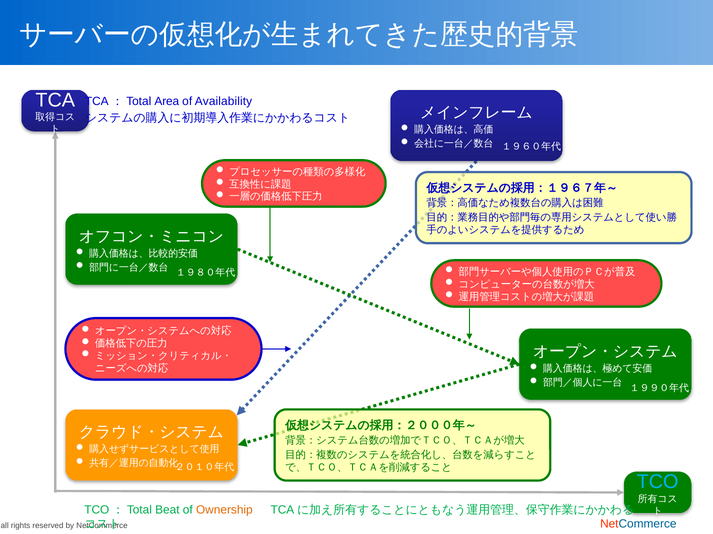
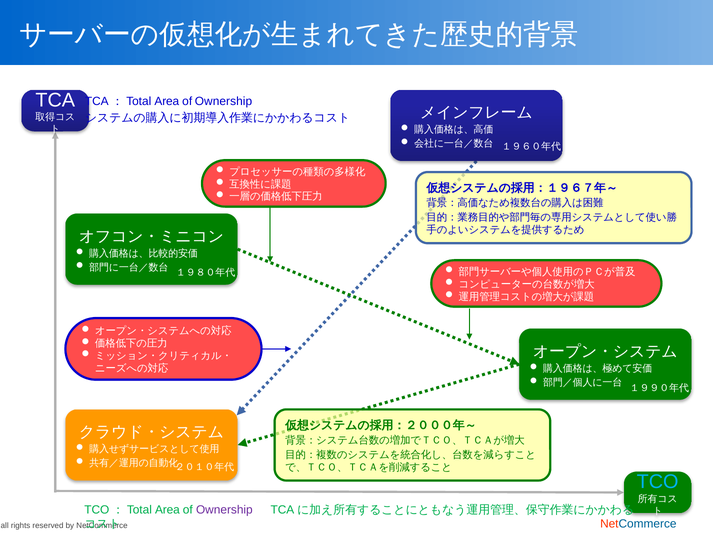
Availability: Availability -> Ownership (223, 101)
TCO：Total Beat: Beat -> Area (167, 511)
Ownership colour: orange -> purple (224, 511)
